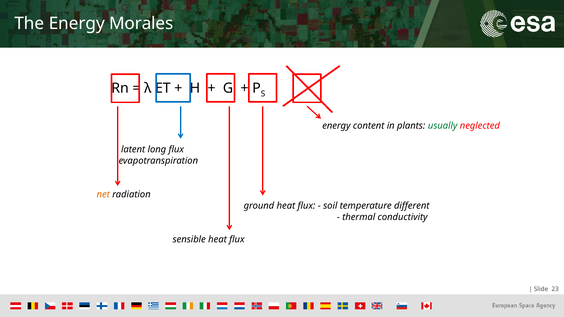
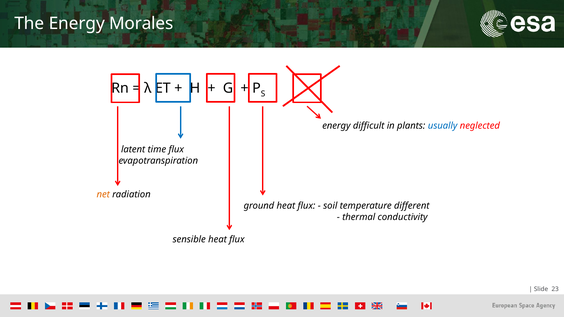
content: content -> difficult (369, 126)
usually colour: green -> blue (443, 126)
long: long -> time (157, 149)
